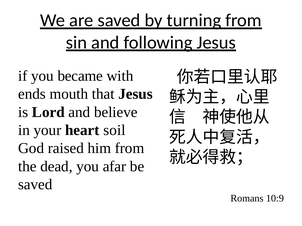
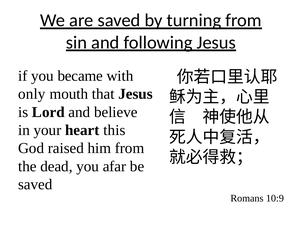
ends: ends -> only (32, 94)
soil: soil -> this (114, 130)
